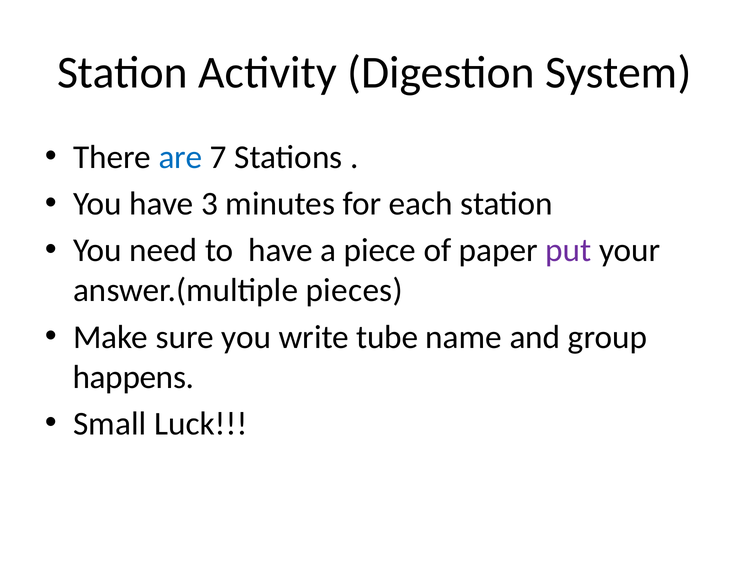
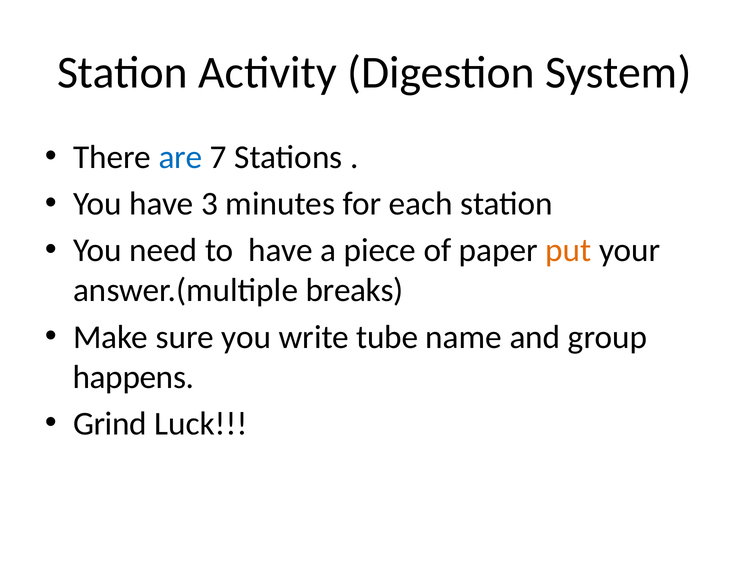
put colour: purple -> orange (568, 250)
pieces: pieces -> breaks (355, 290)
Small: Small -> Grind (110, 424)
